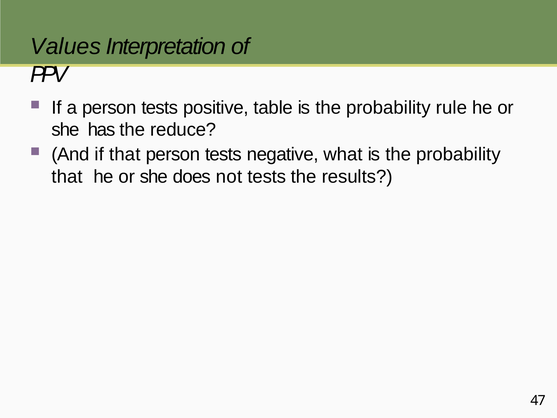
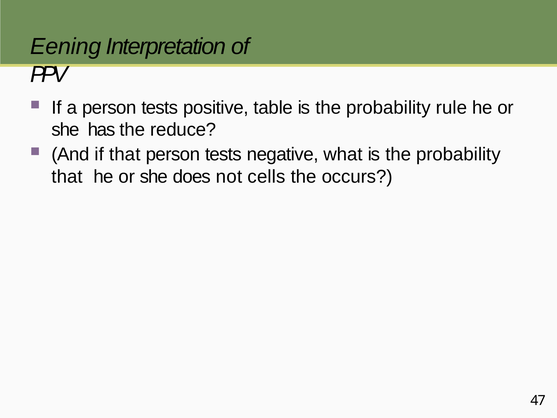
Values: Values -> Eening (66, 47)
not tests: tests -> cells (267, 177)
results: results -> occurs (357, 177)
